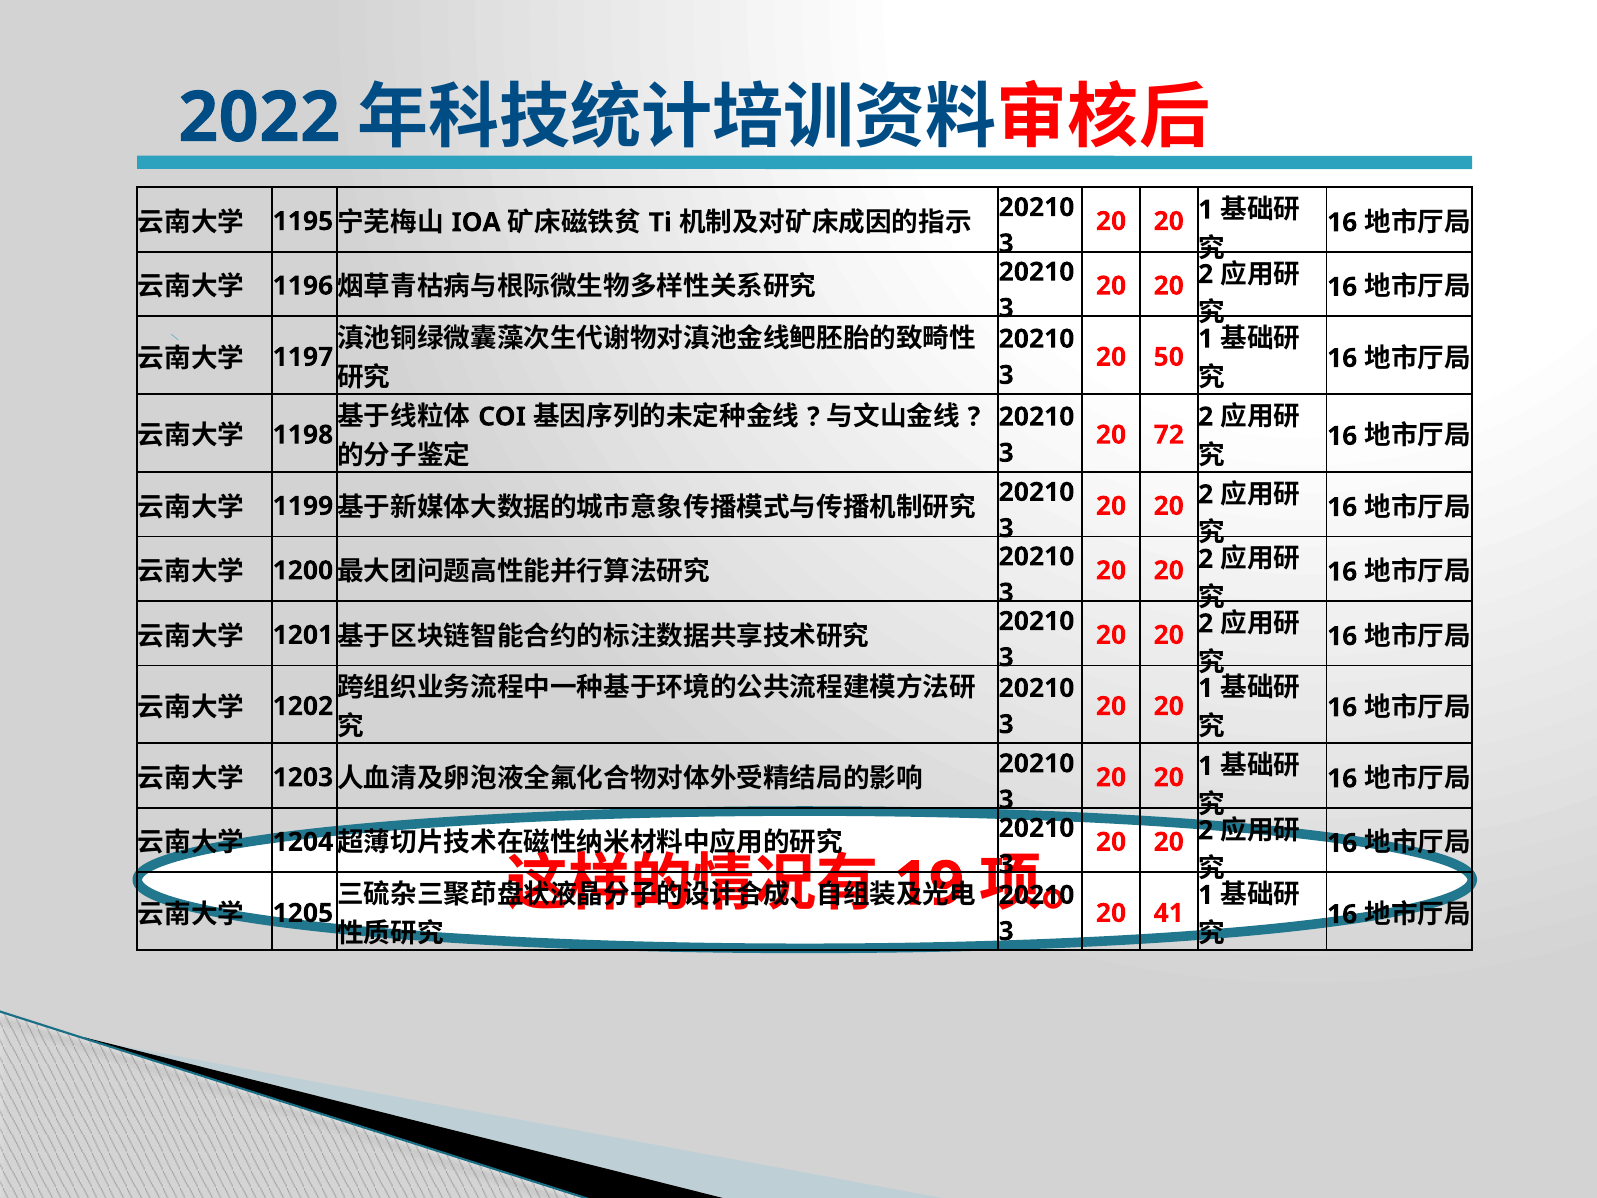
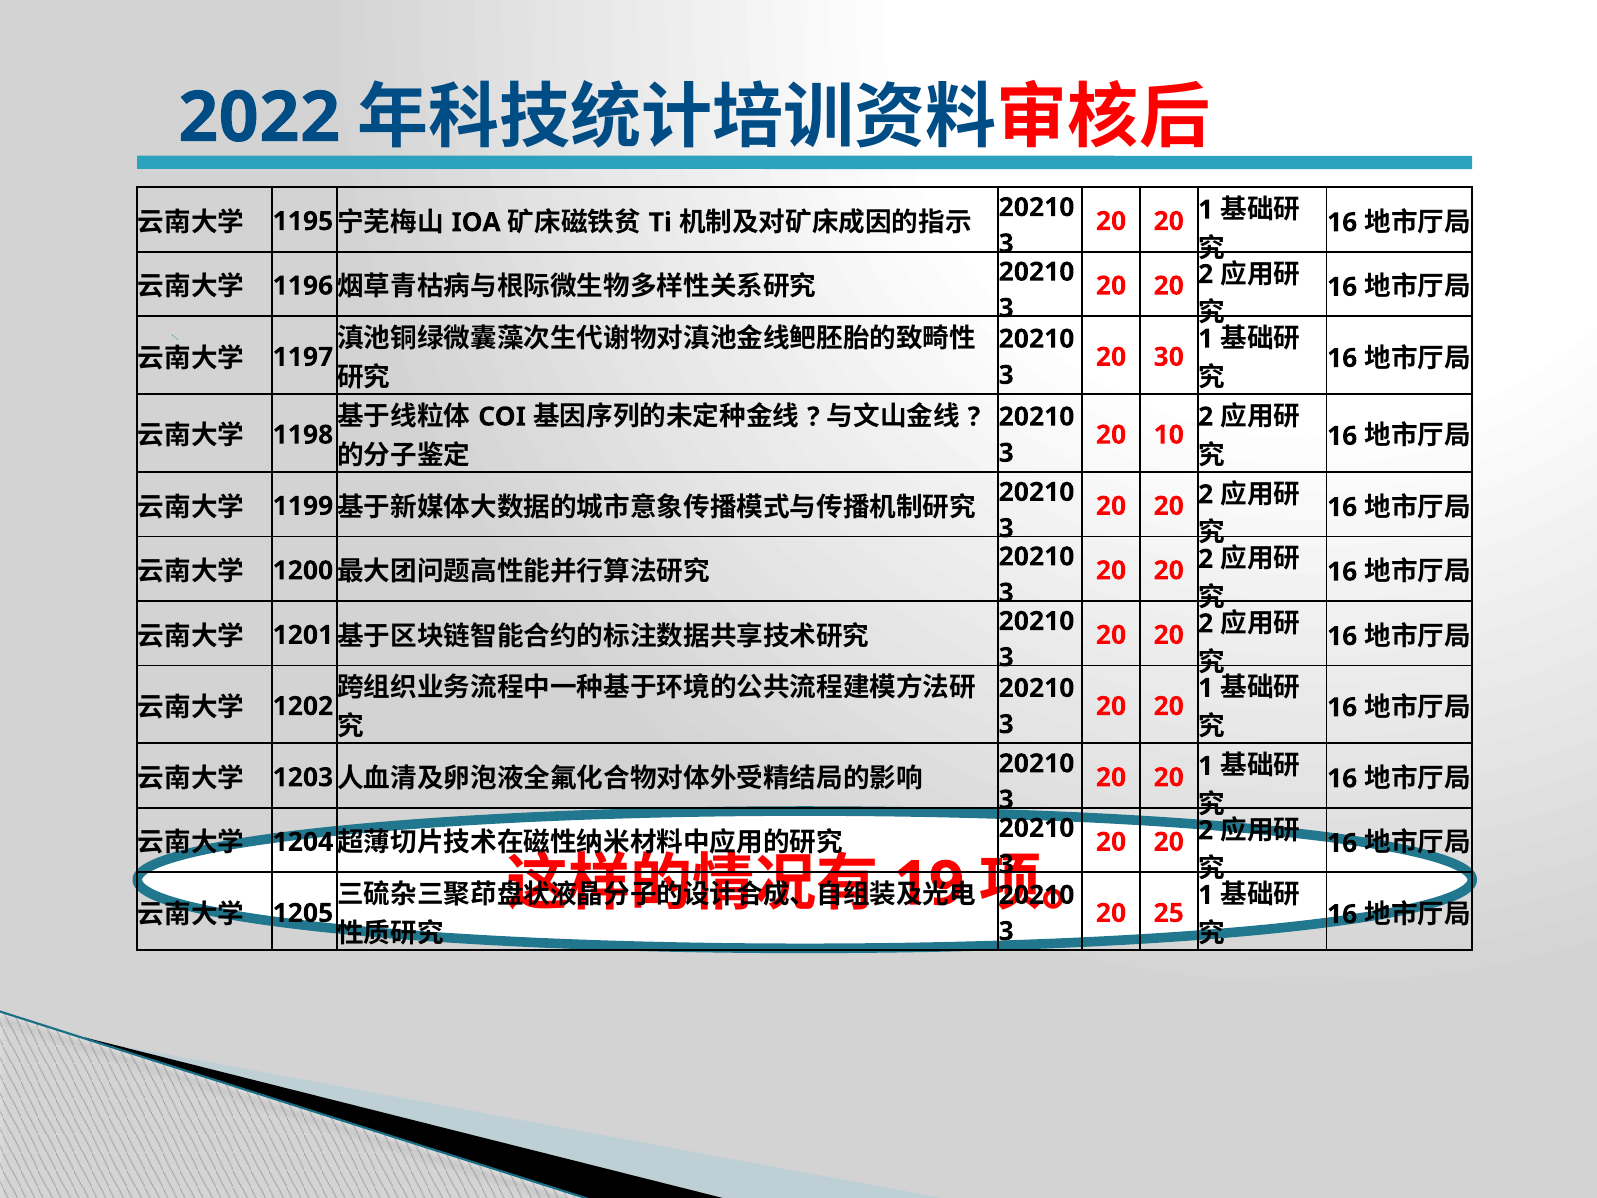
50: 50 -> 30 (1169, 357)
72: 72 -> 10 (1169, 435)
41: 41 -> 25 (1169, 913)
